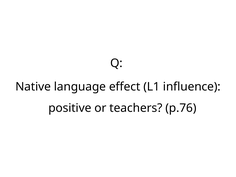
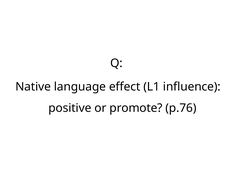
teachers: teachers -> promote (136, 108)
